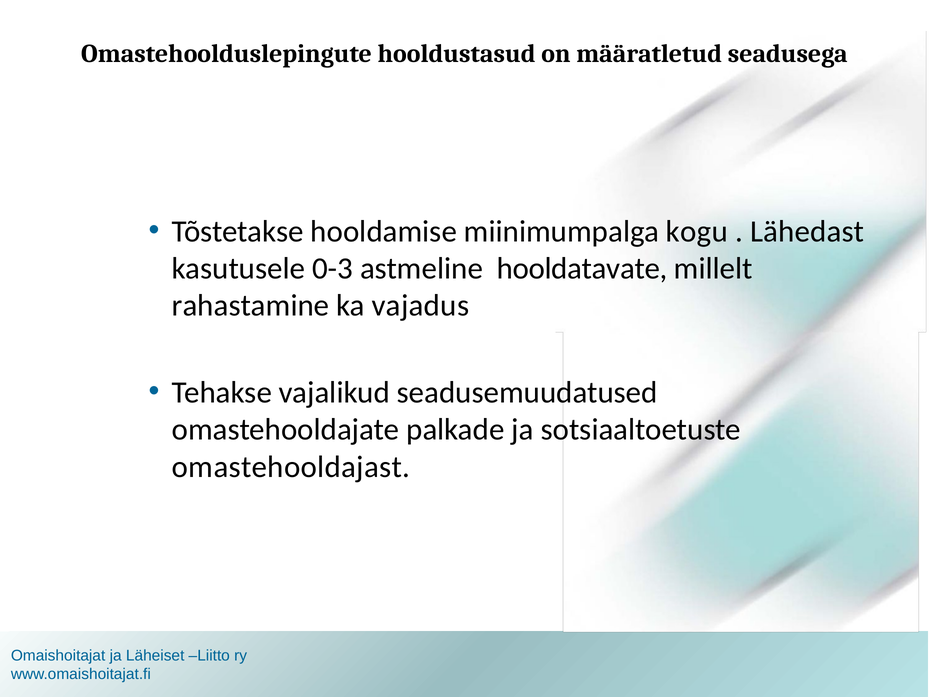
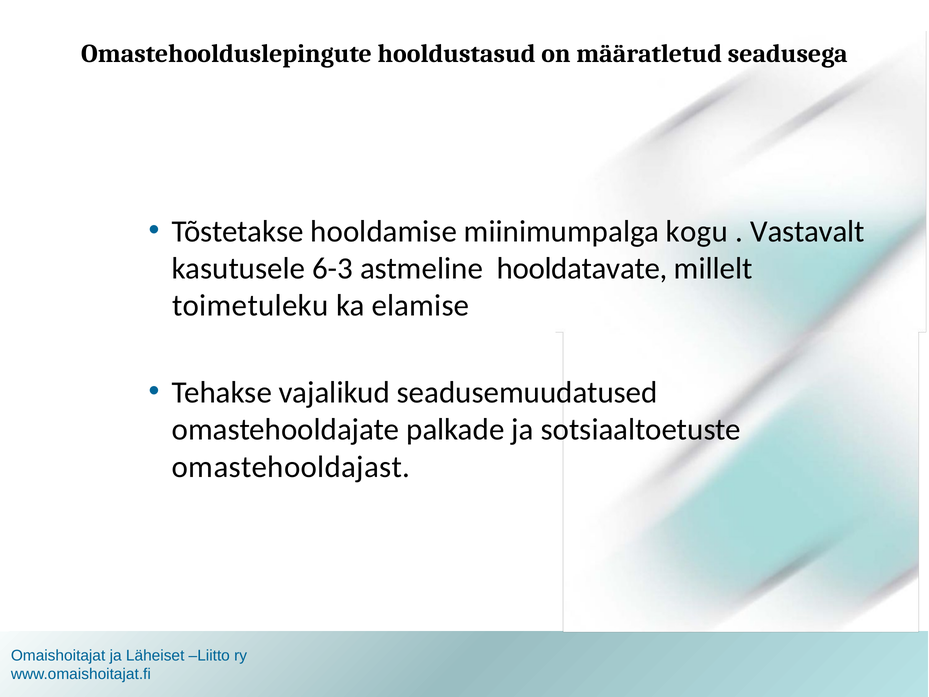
Lähedast: Lähedast -> Vastavalt (807, 231)
0-3: 0-3 -> 6-3 (333, 268)
rahastamine: rahastamine -> toimetuleku (250, 306)
vajadus: vajadus -> elamise (420, 306)
